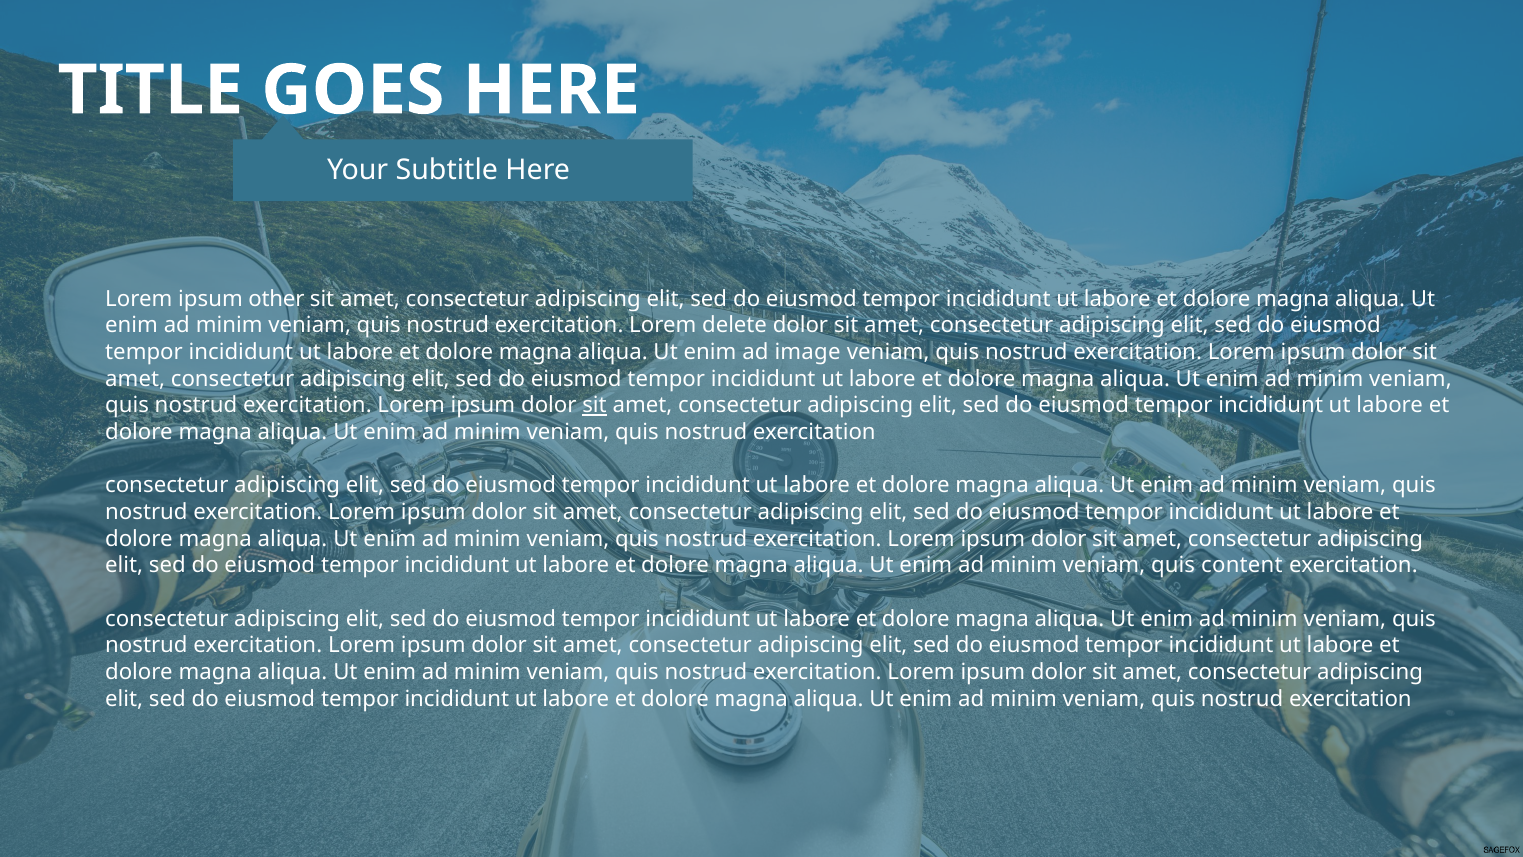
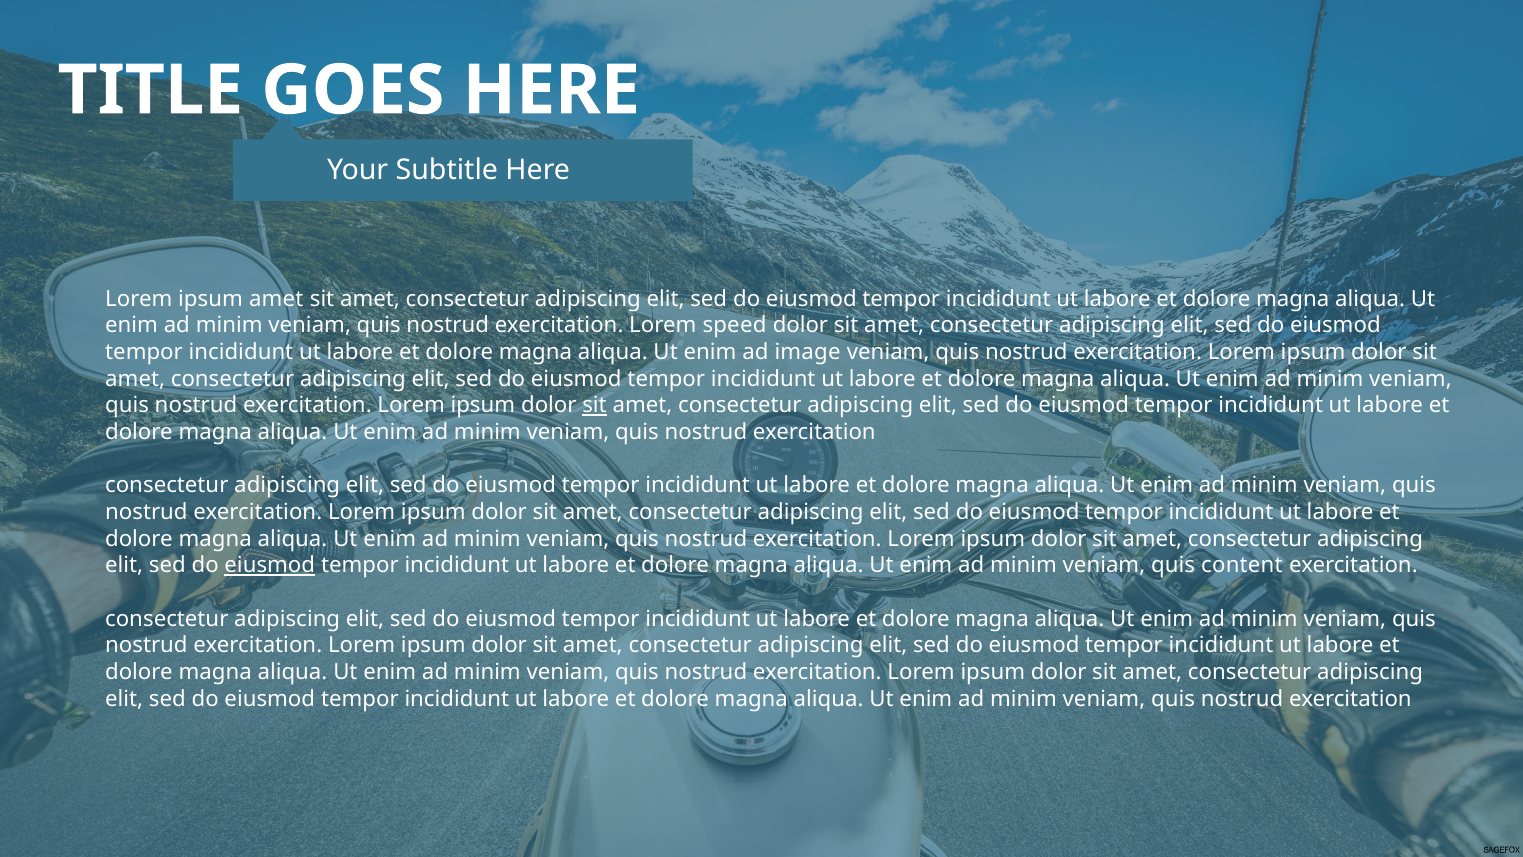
ipsum other: other -> amet (276, 299)
delete: delete -> speed (734, 325)
eiusmod underline: none -> present (270, 565)
